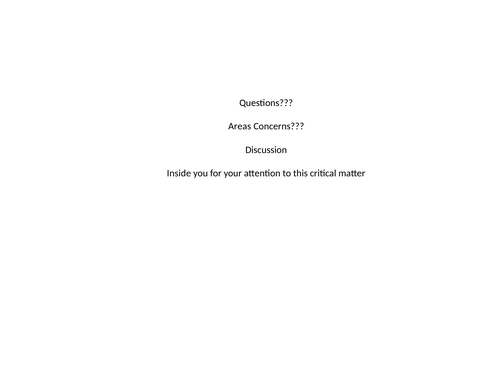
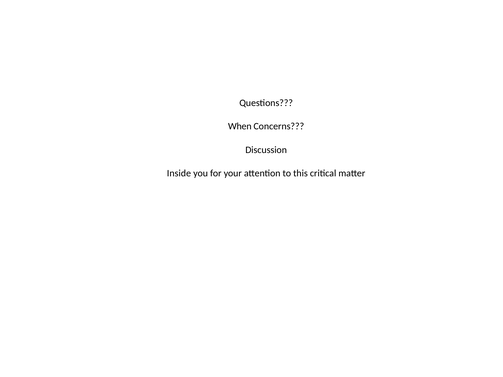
Areas: Areas -> When (240, 126)
